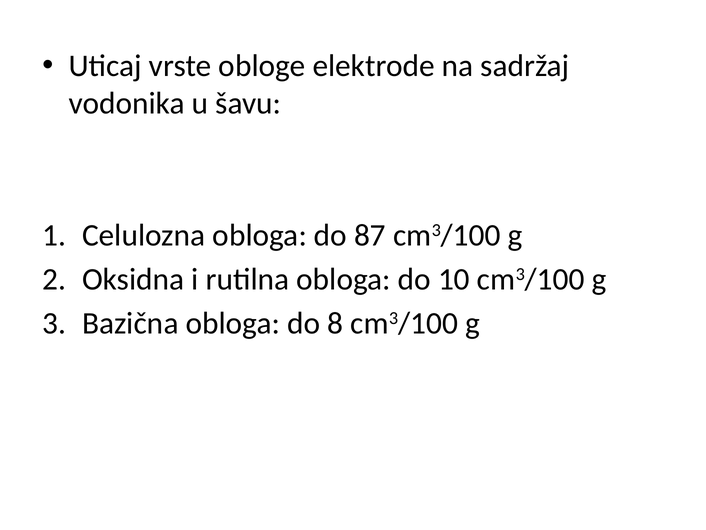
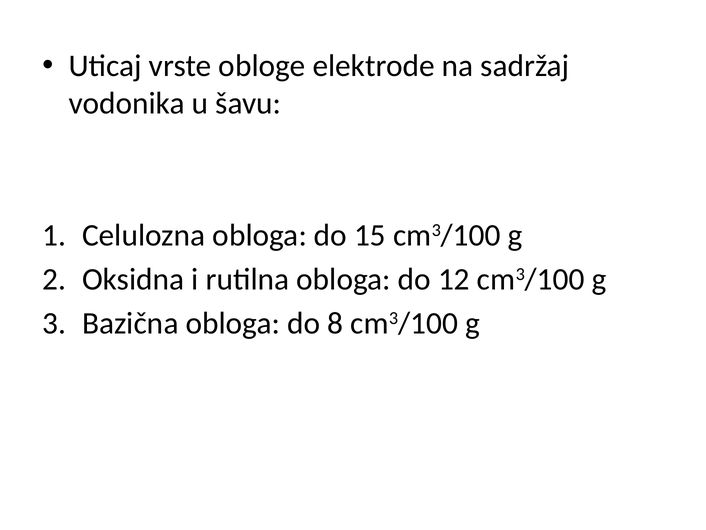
87: 87 -> 15 (370, 235)
10: 10 -> 12 (454, 279)
